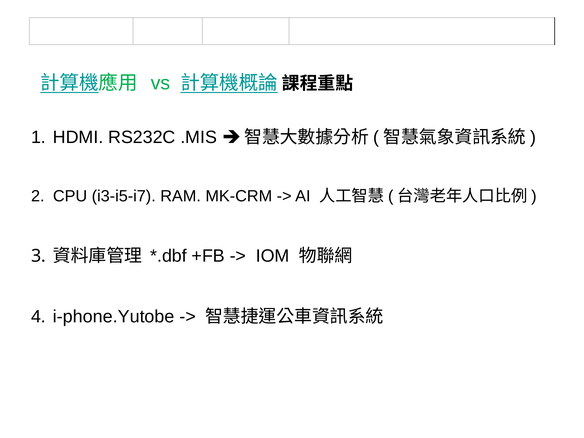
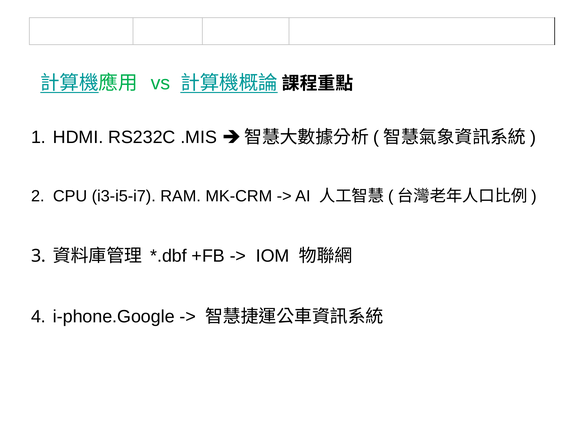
i-phone.Yutobe: i-phone.Yutobe -> i-phone.Google (114, 316)
